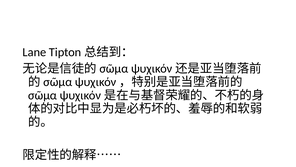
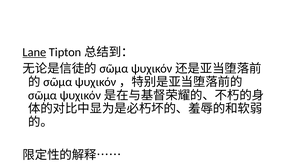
Lane underline: none -> present (34, 52)
